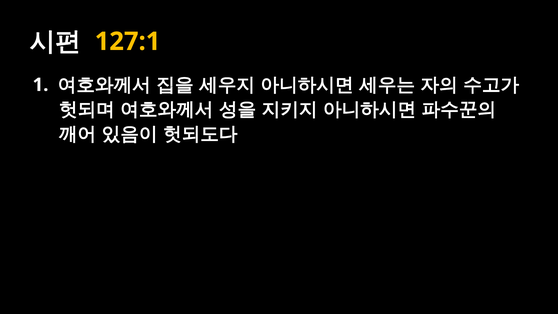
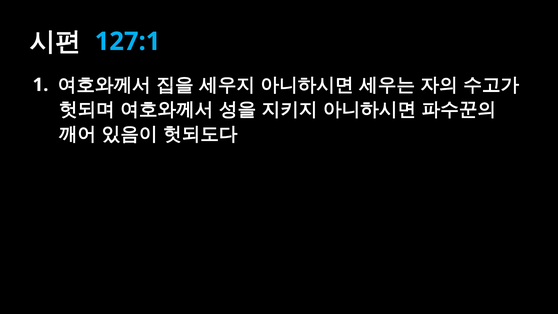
127:1 colour: yellow -> light blue (128, 41)
